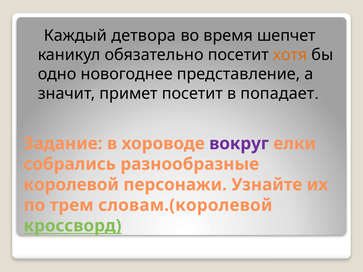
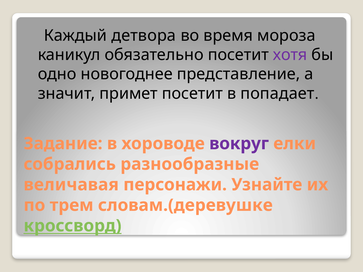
шепчет: шепчет -> мороза (286, 35)
хотя colour: orange -> purple (290, 55)
королевой: королевой -> величавая (71, 185)
словам.(королевой: словам.(королевой -> словам.(деревушке (185, 205)
